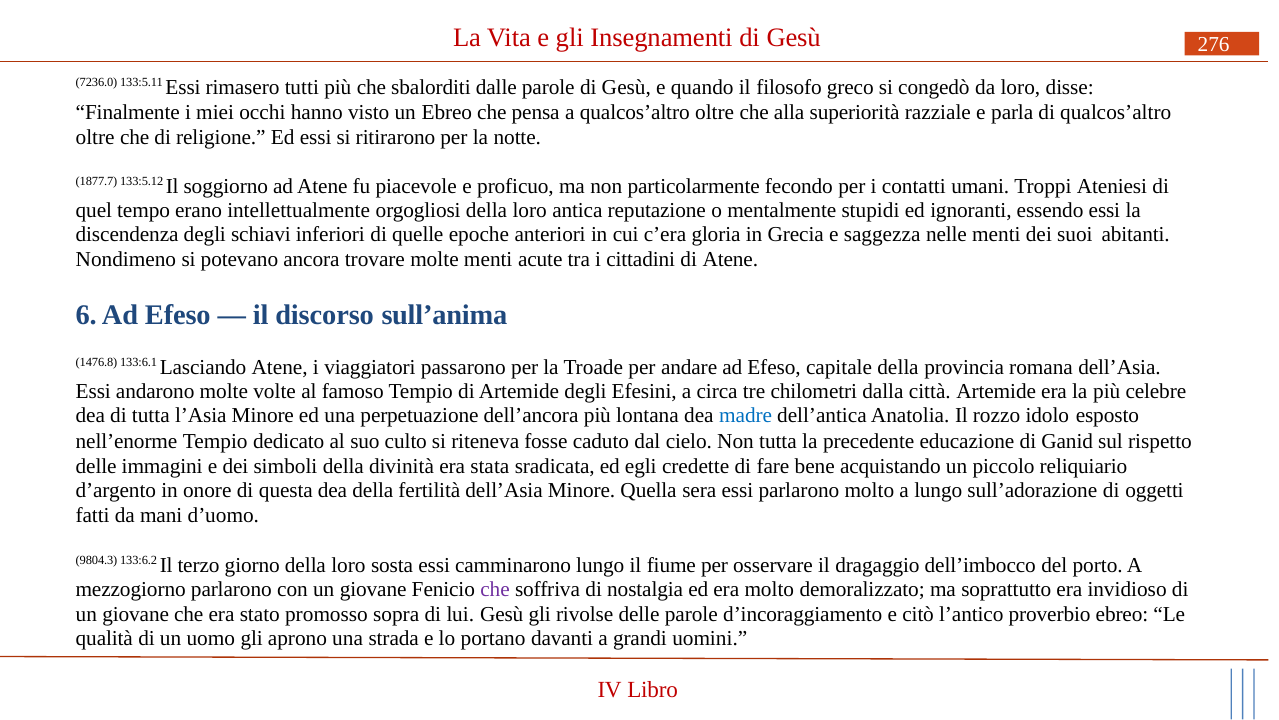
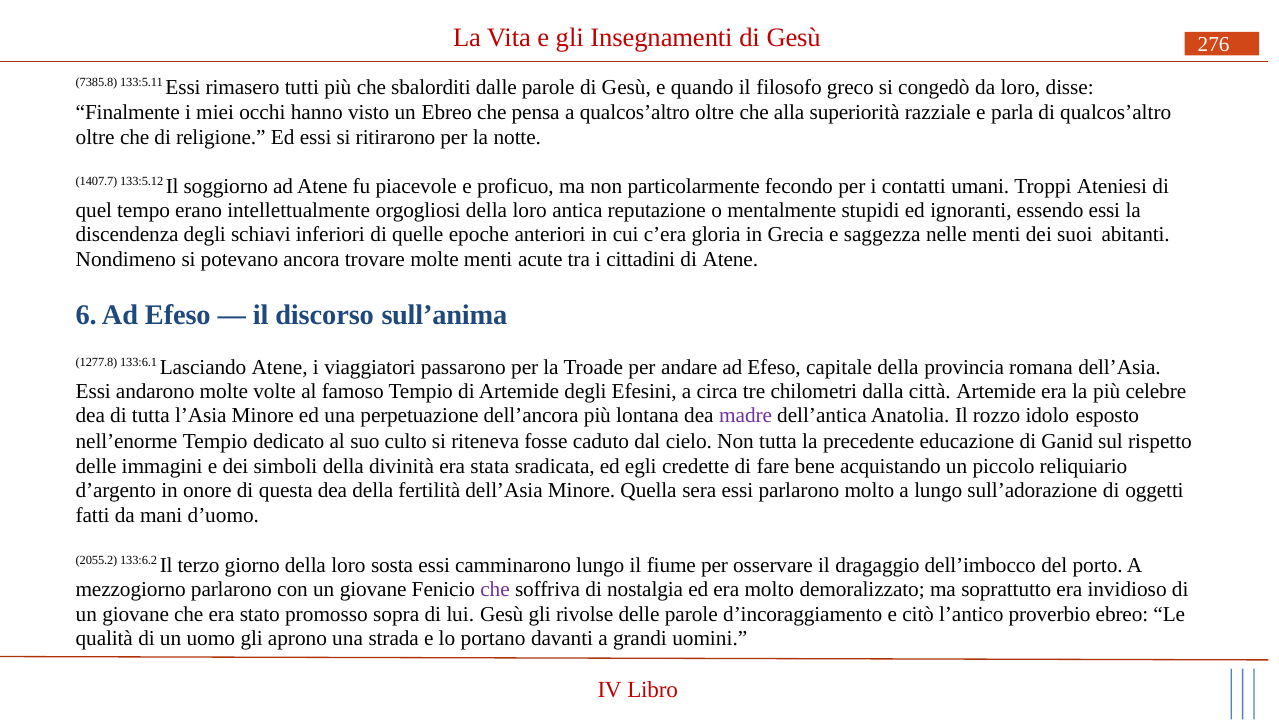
7236.0: 7236.0 -> 7385.8 (97, 82)
1877.7: 1877.7 -> 1407.7 (97, 181)
1476.8: 1476.8 -> 1277.8 (97, 362)
madre colour: blue -> purple (746, 416)
9804.3: 9804.3 -> 2055.2 (97, 560)
